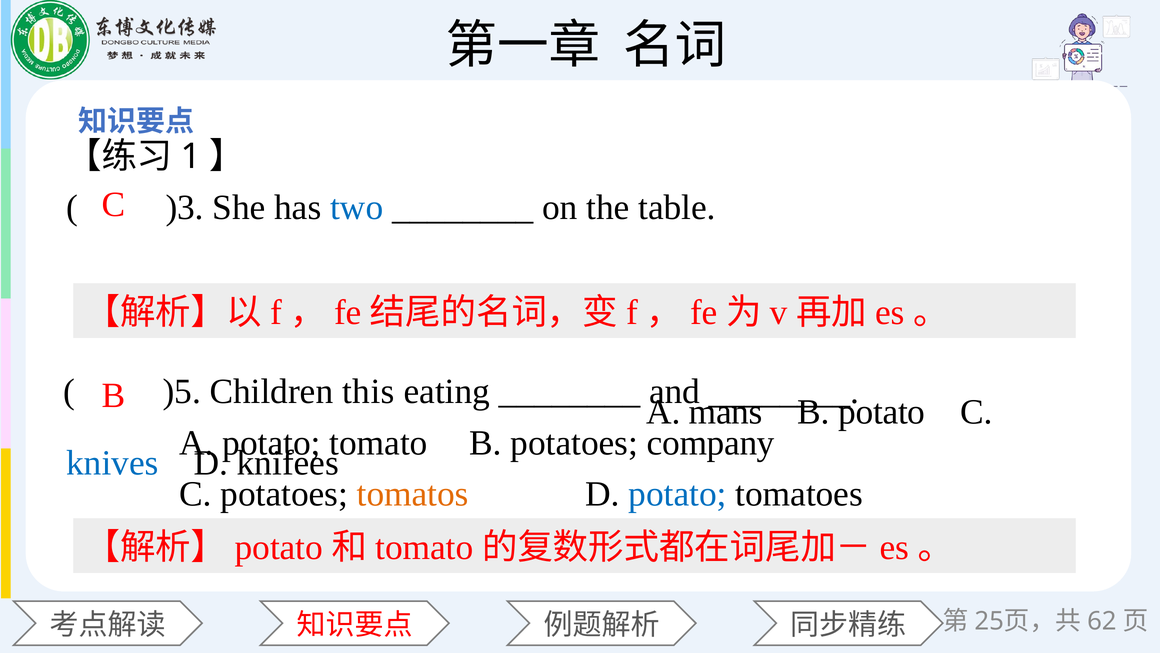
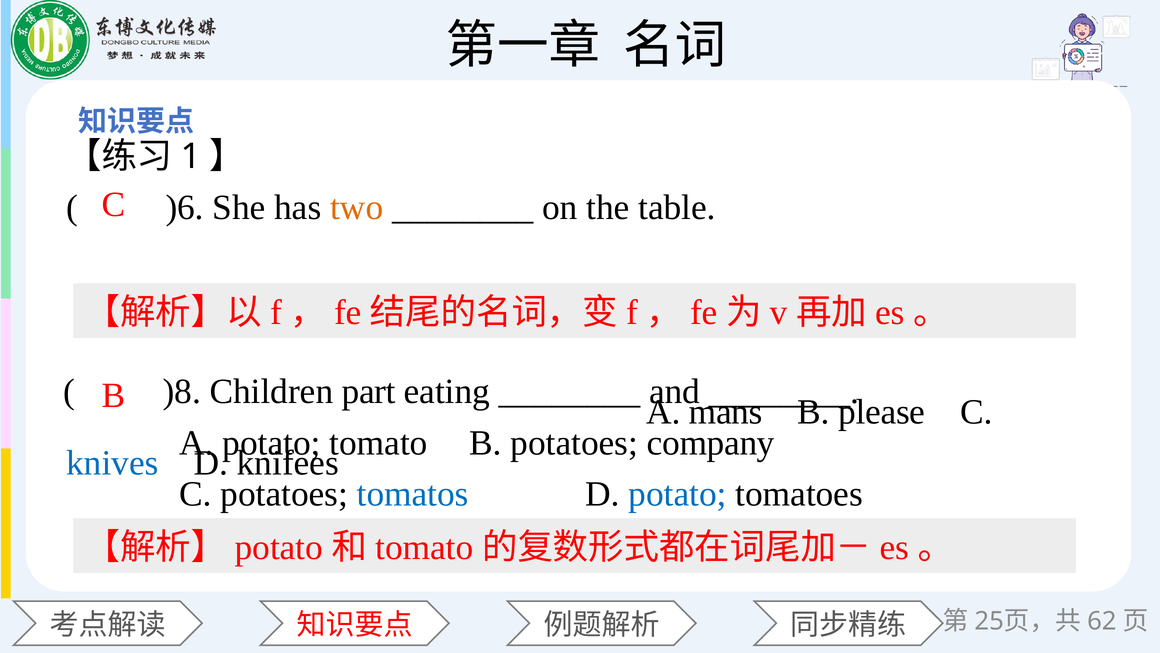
)3: )3 -> )6 (185, 208)
two colour: blue -> orange (357, 208)
)5: )5 -> )8 (182, 392)
this: this -> part (369, 392)
potato: potato -> please (882, 412)
tomatos colour: orange -> blue (413, 494)
